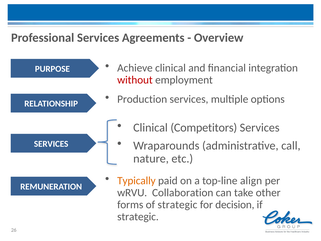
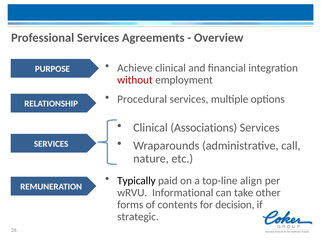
Production: Production -> Procedural (142, 99)
Competitors: Competitors -> Associations (204, 128)
Typically colour: orange -> black (136, 180)
Collaboration: Collaboration -> Informational (183, 192)
of strategic: strategic -> contents (178, 205)
